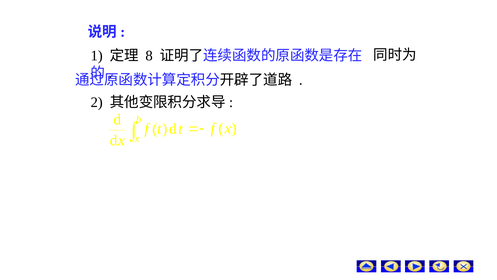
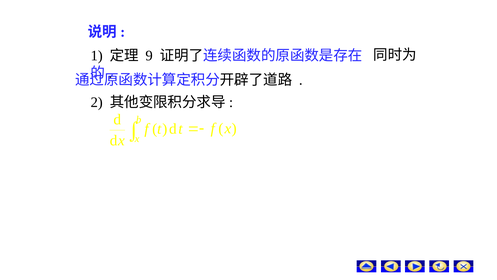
8: 8 -> 9 (149, 56)
